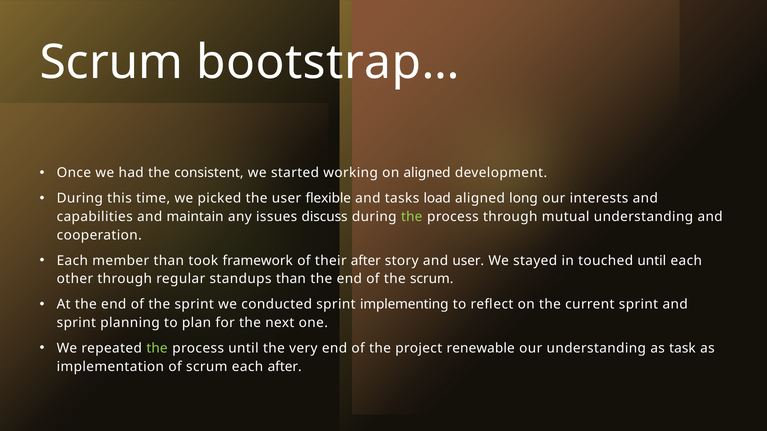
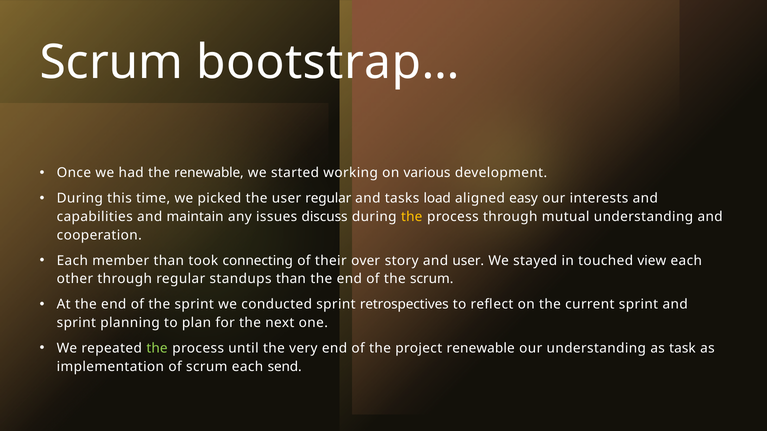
the consistent: consistent -> renewable (209, 173)
on aligned: aligned -> various (427, 173)
user flexible: flexible -> regular (328, 199)
long: long -> easy (524, 199)
the colour: light green -> yellow (412, 217)
framework: framework -> connecting (258, 261)
their after: after -> over (366, 261)
touched until: until -> view (652, 261)
implementing: implementing -> retrospectives (404, 305)
each after: after -> send (285, 367)
